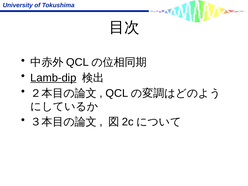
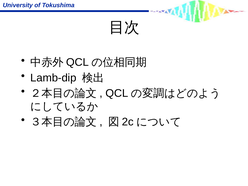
Lamb-dip underline: present -> none (53, 78)
